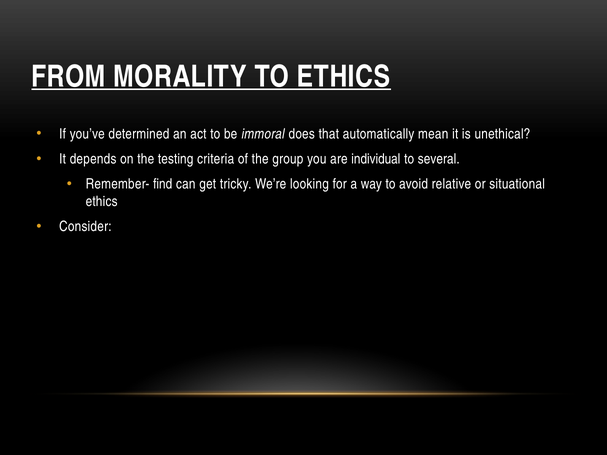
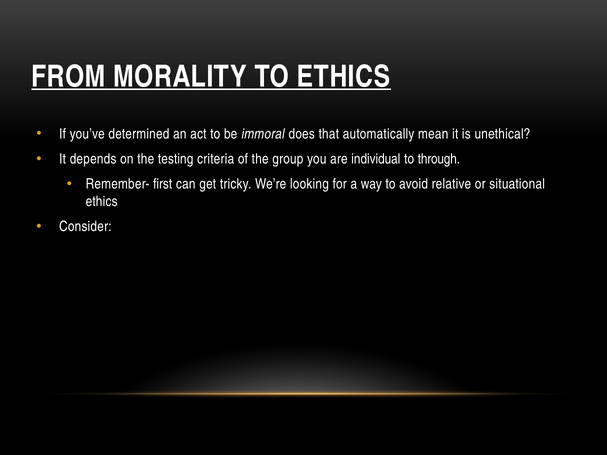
several: several -> through (439, 159)
find: find -> first (163, 184)
